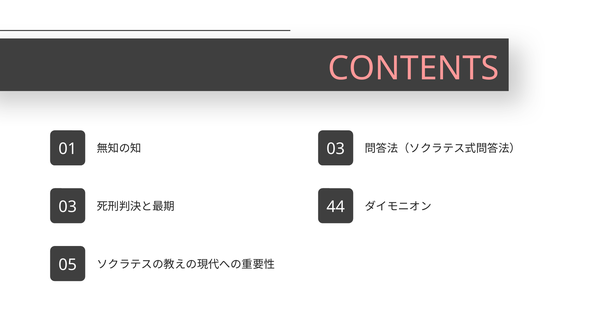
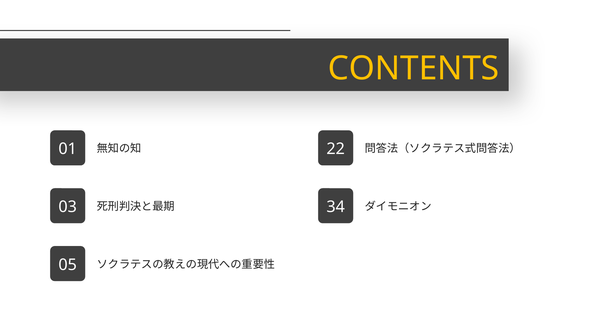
CONTENTS colour: pink -> yellow (414, 68)
03: 03 -> 22 (336, 149)
44: 44 -> 34 (336, 207)
